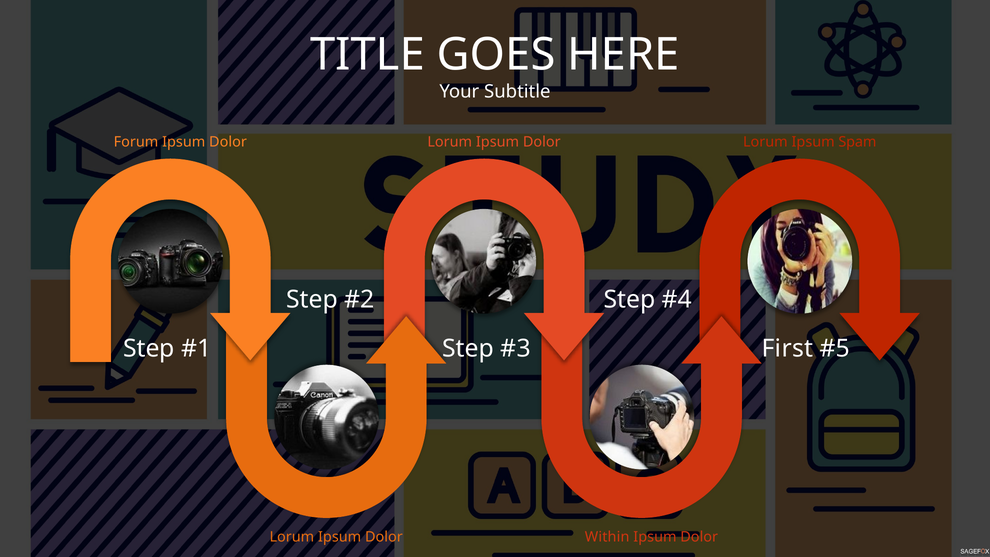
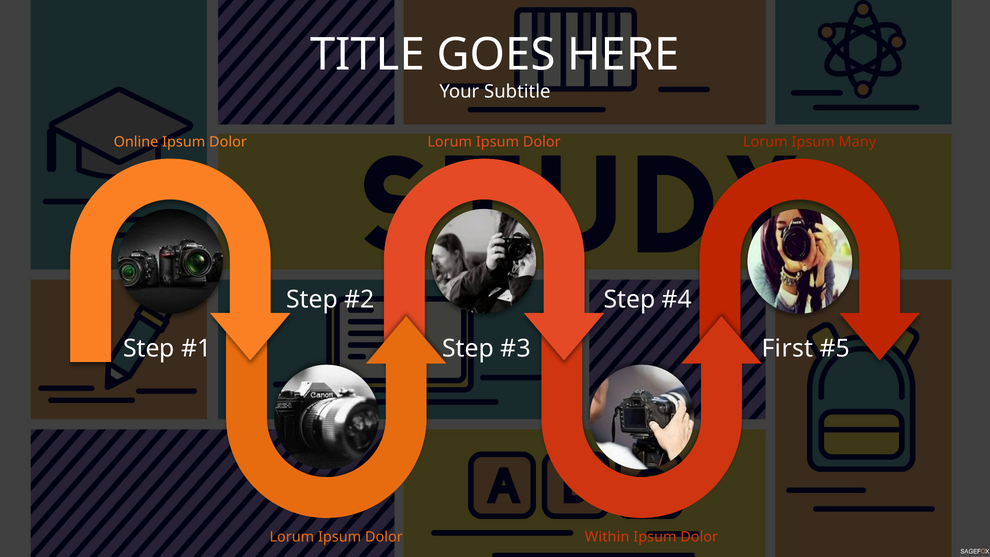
Forum: Forum -> Online (136, 142)
Spam: Spam -> Many (857, 142)
